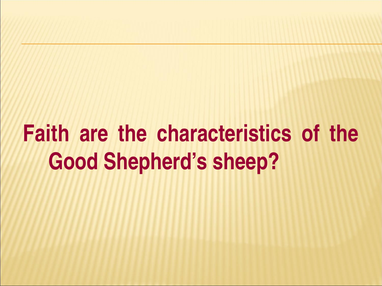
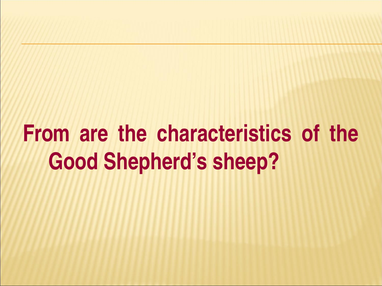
Faith: Faith -> From (46, 134)
